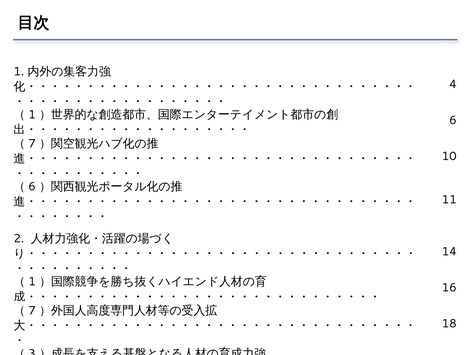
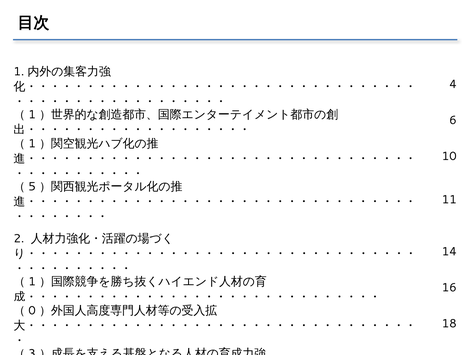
7: 7 -> 1 (32, 144)
6: 6 -> 5 (32, 187)
7: 7 -> 0 (32, 311)
